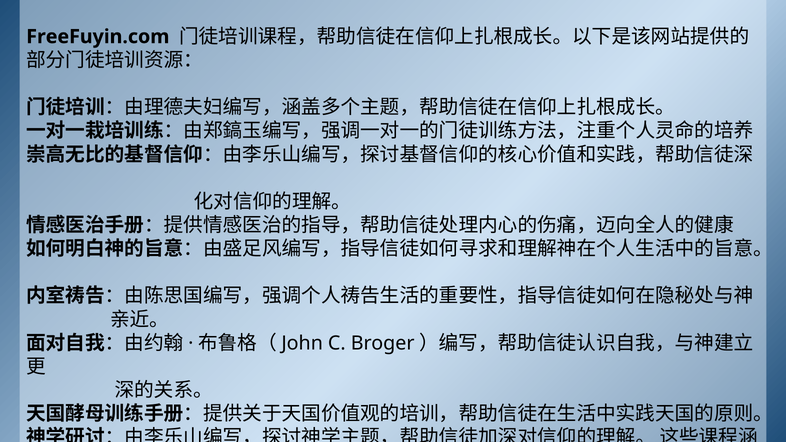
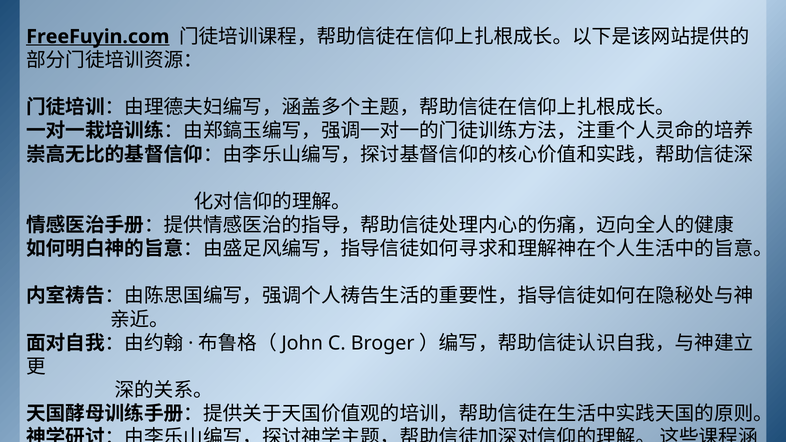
FreeFuyin.com underline: none -> present (98, 37)
